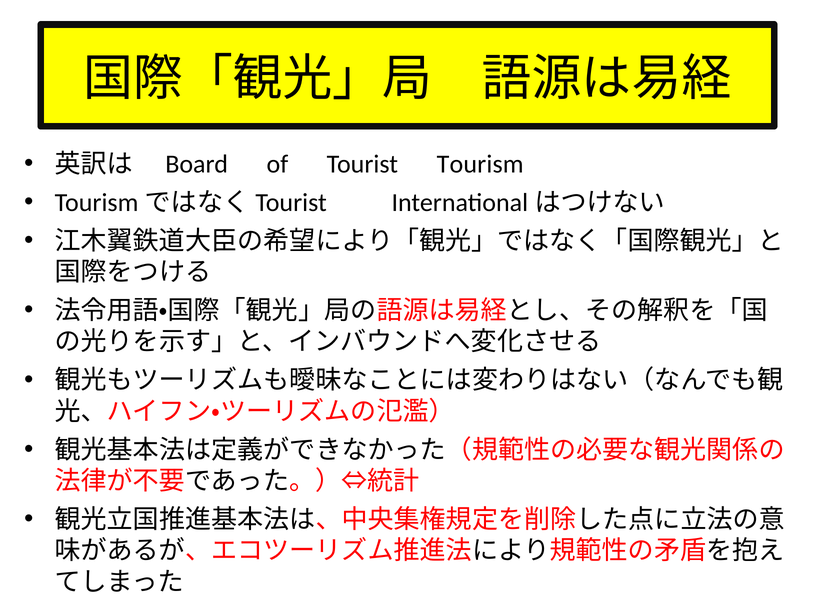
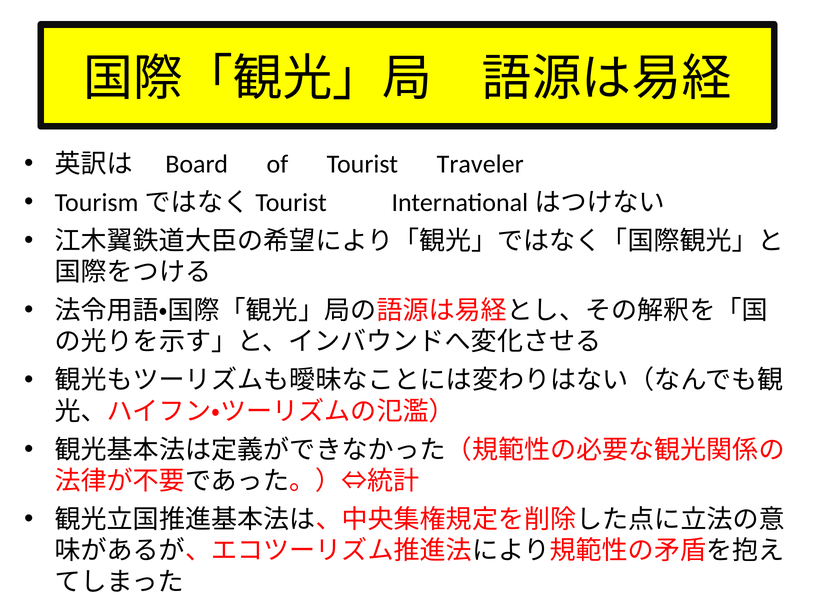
Tourism: Tourism -> Traveler (480, 164)
